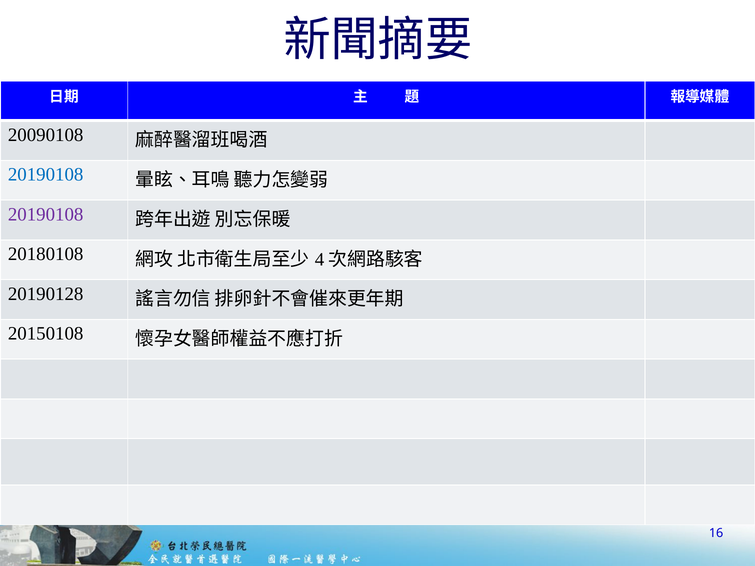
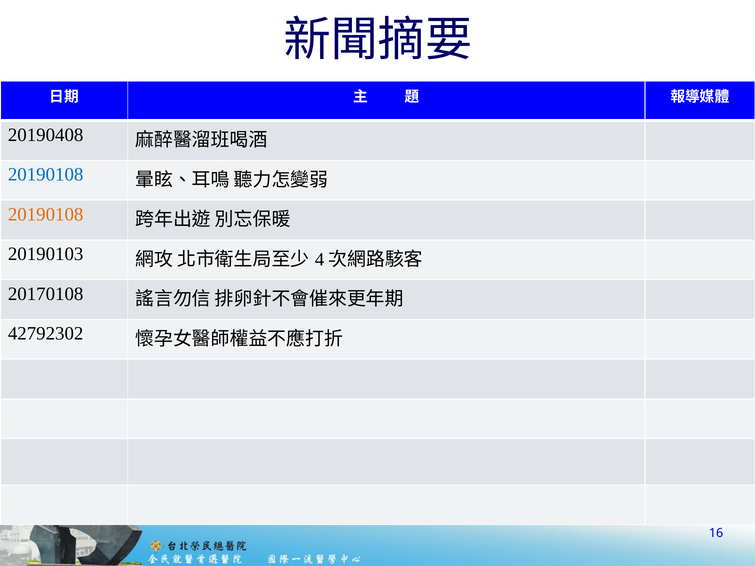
20090108: 20090108 -> 20190408 (46, 135)
20190108 colour: purple -> orange (46, 215)
20180108: 20180108 -> 20190103 (46, 254)
20190128: 20190128 -> 20170108 (46, 294)
20150108: 20150108 -> 42792302 (46, 334)
